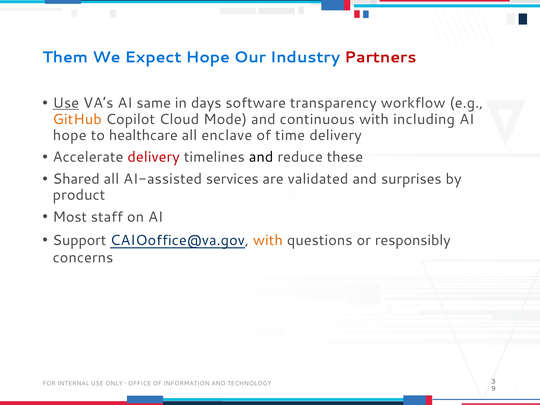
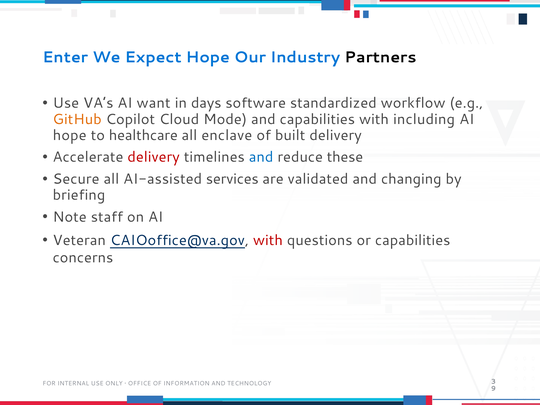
Them: Them -> Enter (65, 57)
Partners colour: red -> black (381, 57)
Use underline: present -> none (66, 103)
same: same -> want (154, 103)
transparency: transparency -> standardized (333, 103)
and continuous: continuous -> capabilities (317, 119)
time: time -> built (290, 135)
and colour: black -> blue (261, 157)
Shared: Shared -> Secure (76, 179)
surprises: surprises -> changing (411, 179)
product: product -> briefing (79, 195)
Most: Most -> Note (70, 217)
Support: Support -> Veteran (79, 240)
with colour: orange -> red (268, 240)
or responsibly: responsibly -> capabilities (413, 240)
